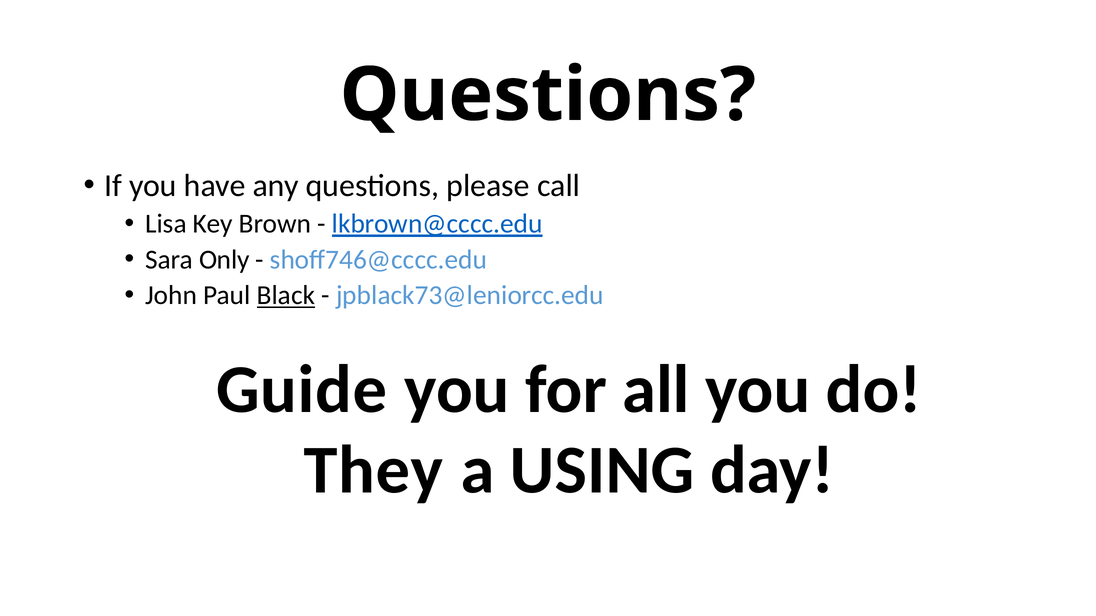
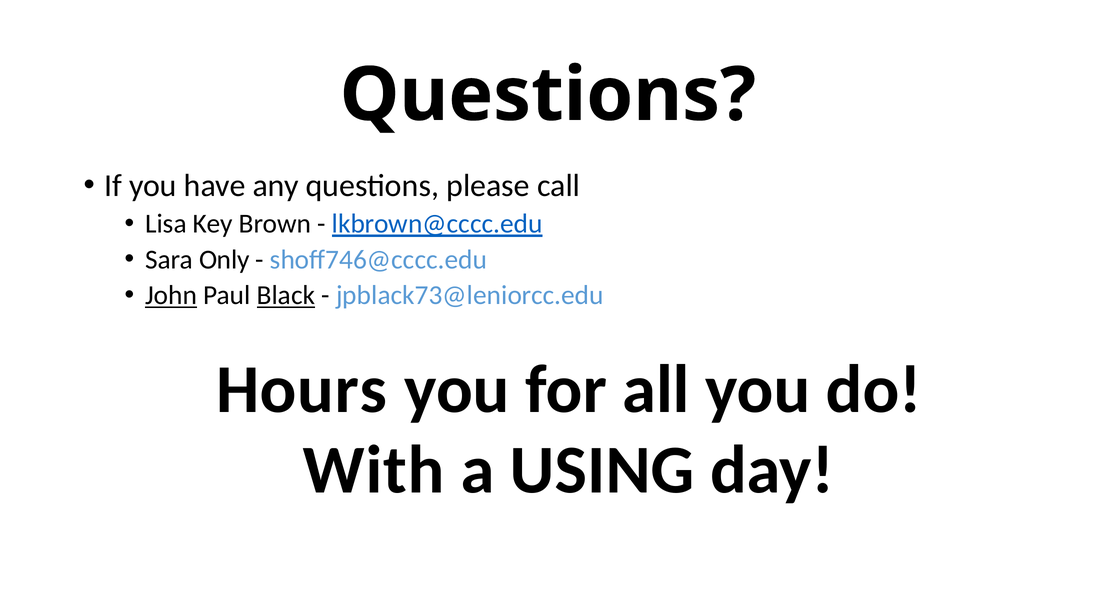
John underline: none -> present (171, 296)
Guide: Guide -> Hours (302, 390)
They: They -> With (374, 471)
